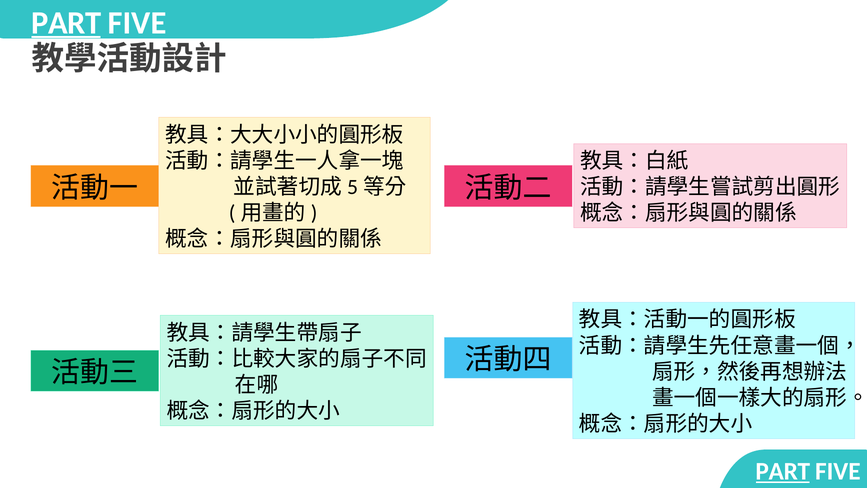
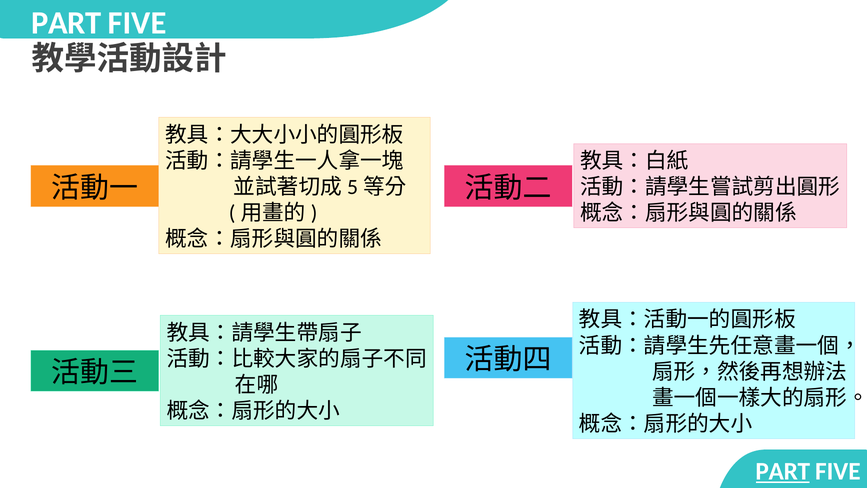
PART underline: present -> none (66, 23)
